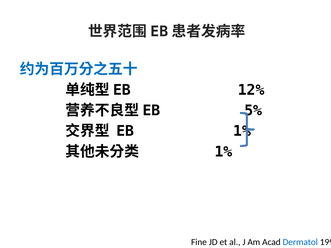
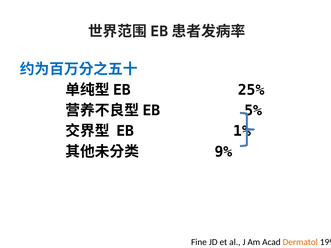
12%: 12% -> 25% (251, 90)
1%: 1% -> 9% (224, 152)
Dermatol colour: blue -> orange (300, 242)
